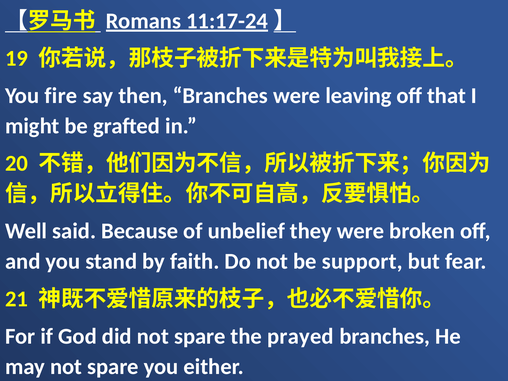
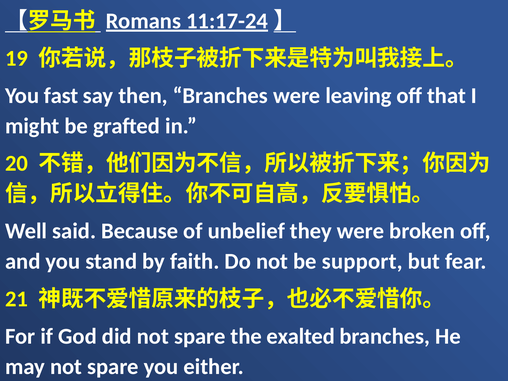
fire: fire -> fast (61, 96)
prayed: prayed -> exalted (301, 336)
